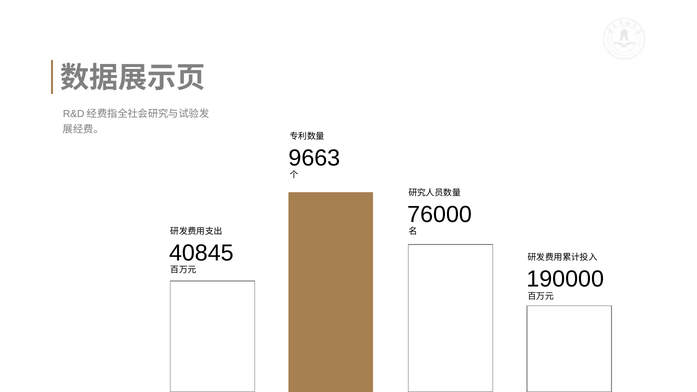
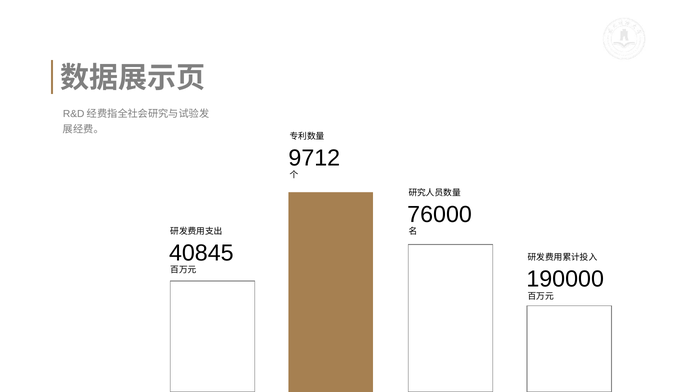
9663: 9663 -> 9712 (314, 158)
